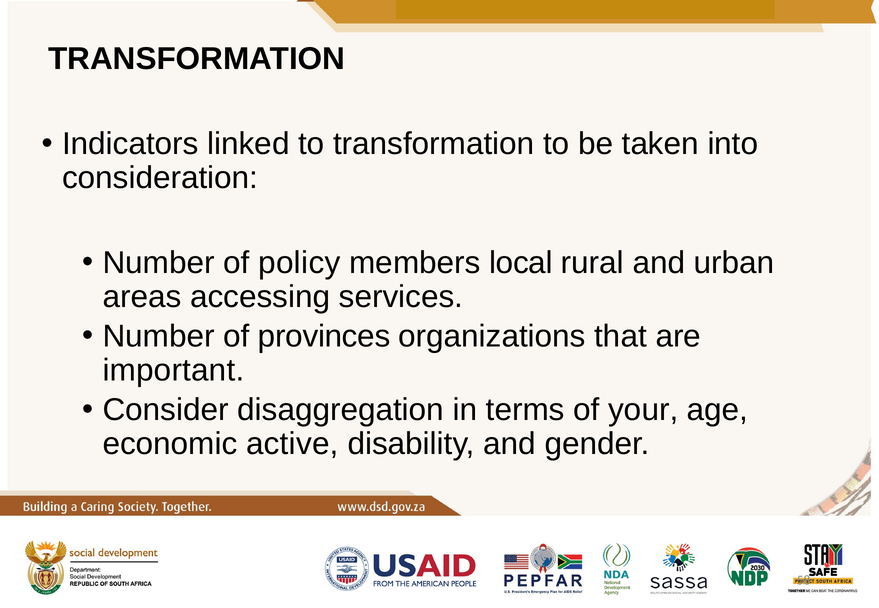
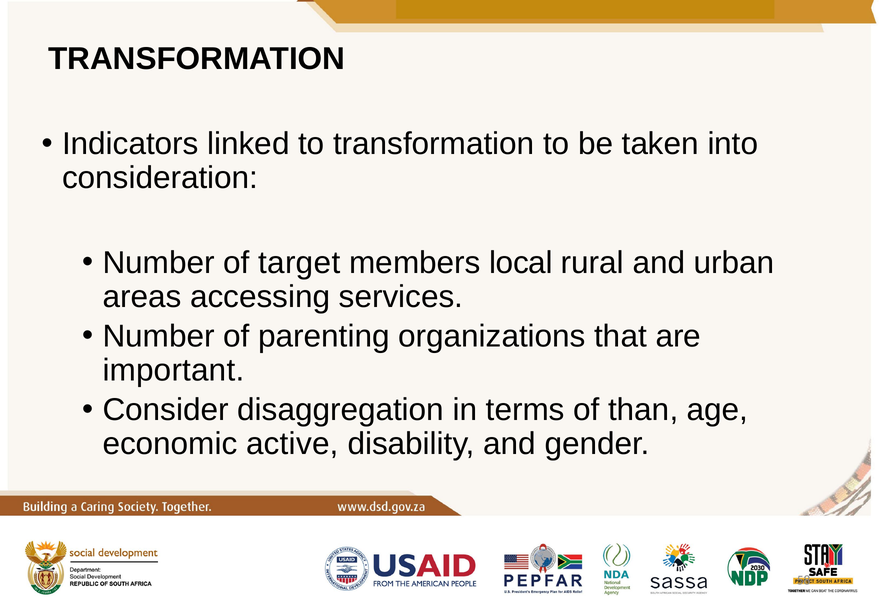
policy: policy -> target (299, 263)
provinces: provinces -> parenting (324, 337)
your: your -> than (643, 410)
